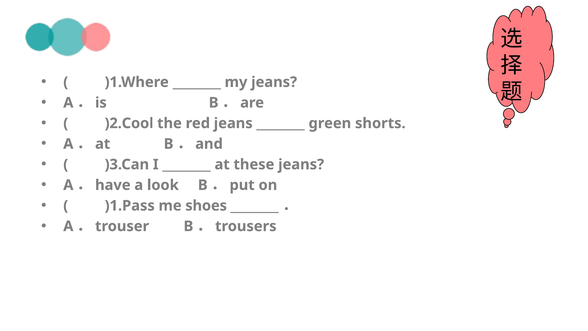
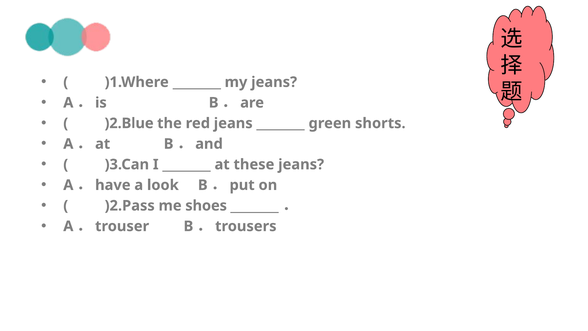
)2.Cool: )2.Cool -> )2.Blue (129, 123)
)1.Pass: )1.Pass -> )2.Pass (130, 206)
